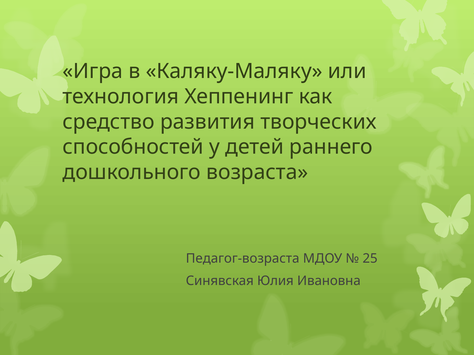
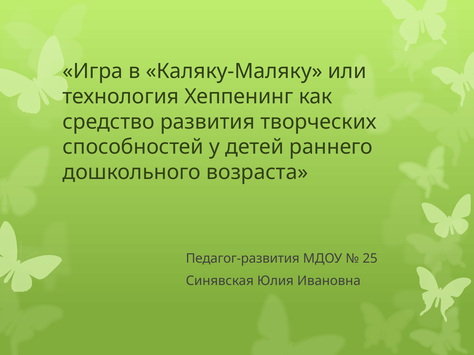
Педагог-возраста: Педагог-возраста -> Педагог-развития (243, 259)
